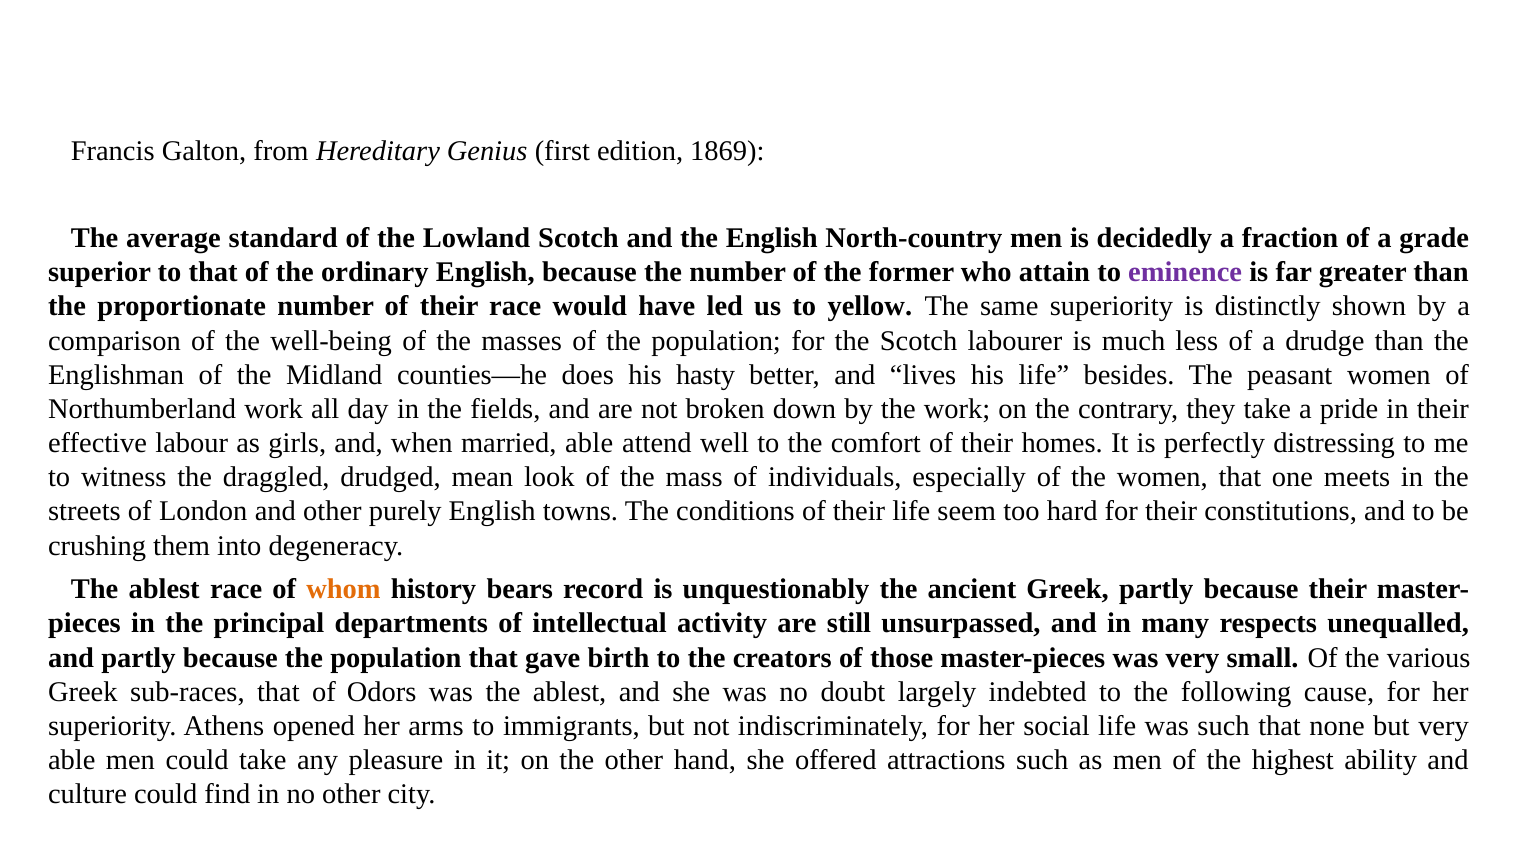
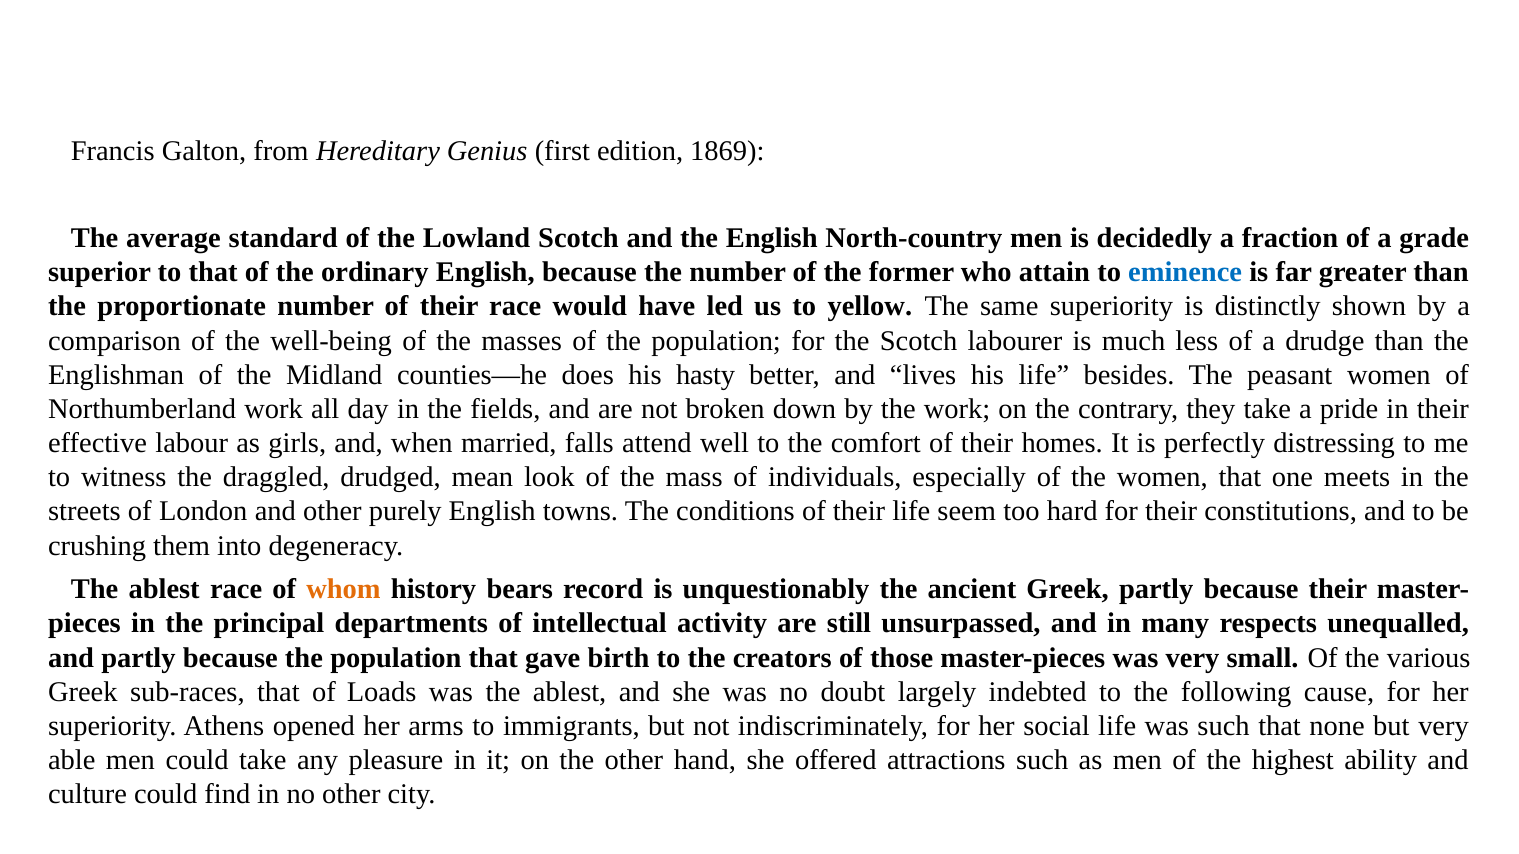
eminence colour: purple -> blue (1185, 272)
married able: able -> falls (589, 443)
Odors: Odors -> Loads (382, 692)
